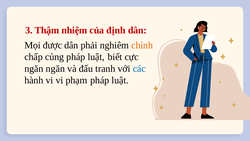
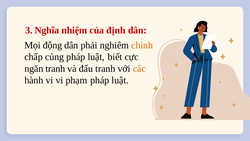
Thậm: Thậm -> Nghĩa (47, 30)
được: được -> động (52, 45)
ngăn ngăn: ngăn -> tranh (55, 68)
các colour: blue -> orange (139, 68)
